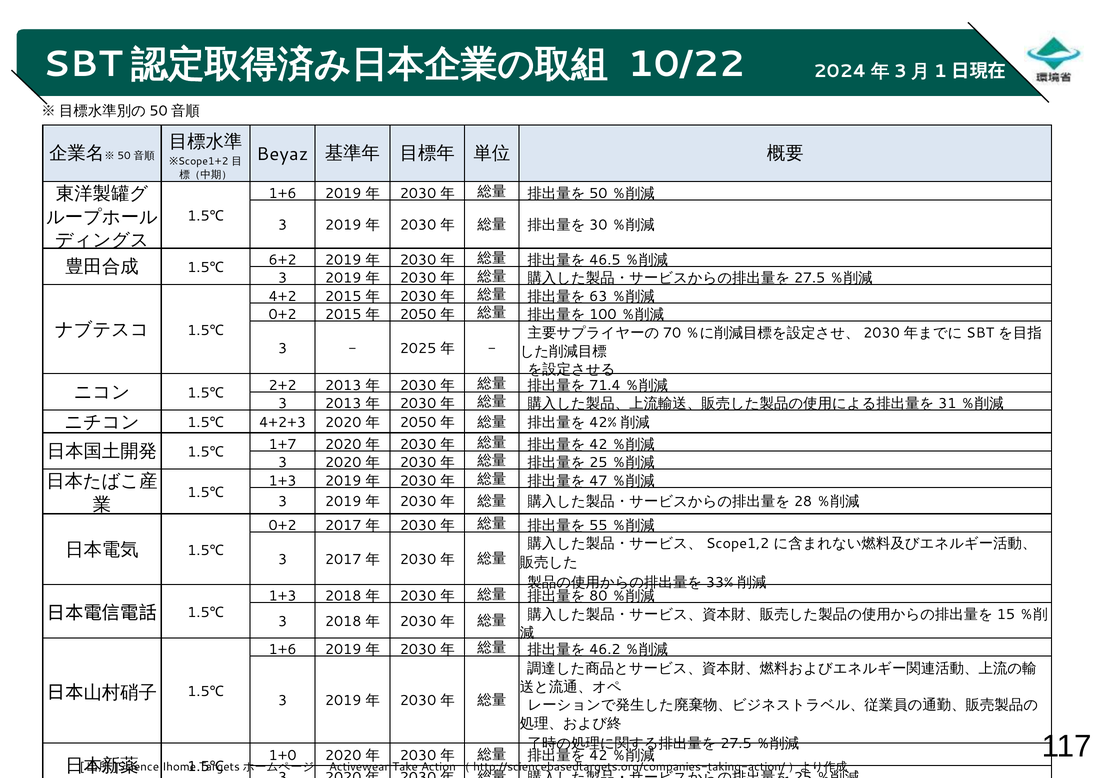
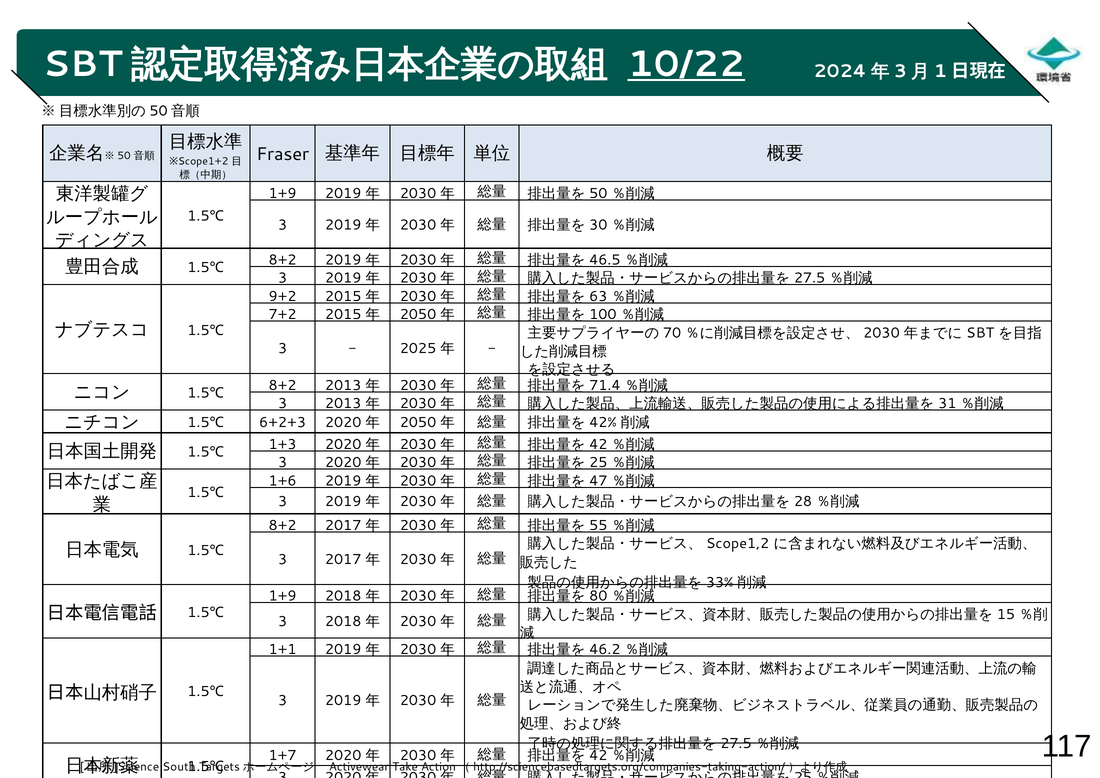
10/22 underline: none -> present (686, 64)
Beyaz: Beyaz -> Fraser (283, 154)
1+6: 1+6 -> 1+9 (283, 193)
6+2: 6+2 -> 8+2 (283, 260)
4+2: 4+2 -> 9+2 (283, 296)
0+2: 0+2 -> 7+2 (283, 315)
2+2: 2+2 -> 8+2 (283, 385)
4+2+3: 4+2+3 -> 6+2+3 (283, 422)
1+7: 1+7 -> 1+3 (283, 444)
1+3: 1+3 -> 1+6 (283, 481)
0+2: 0+2 -> 8+2 (283, 525)
1+3: 1+3 -> 1+9 (283, 596)
1+6: 1+6 -> 1+1 (283, 649)
1+0: 1+0 -> 1+7 (283, 755)
Ihome: Ihome -> South (179, 767)
